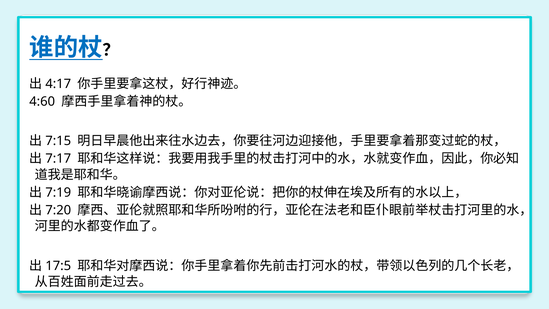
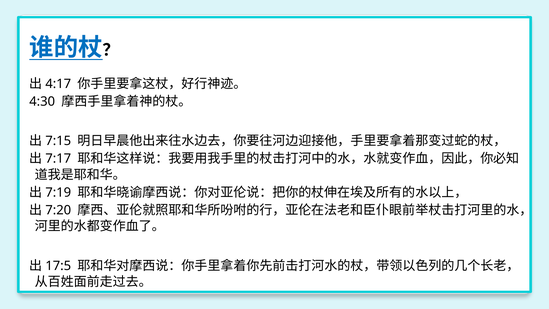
4:60: 4:60 -> 4:30 (42, 101)
